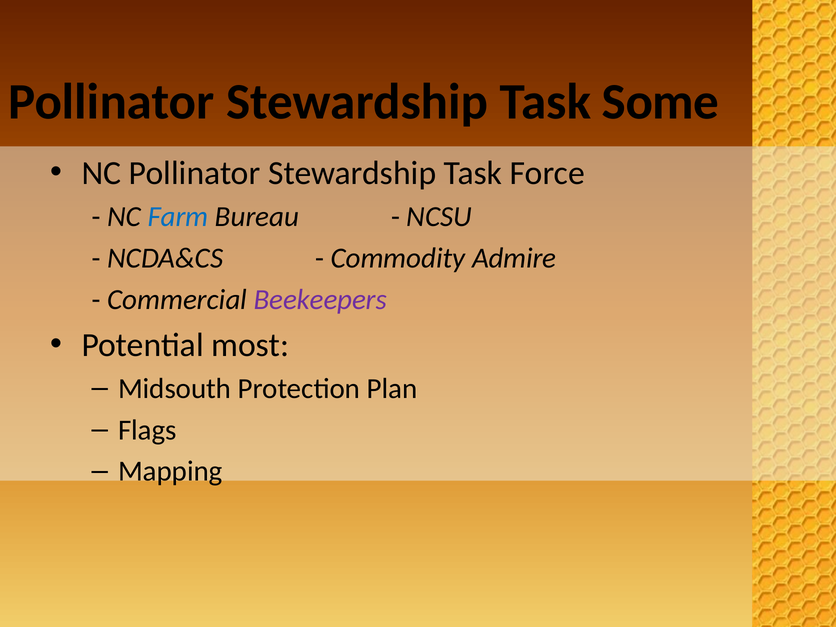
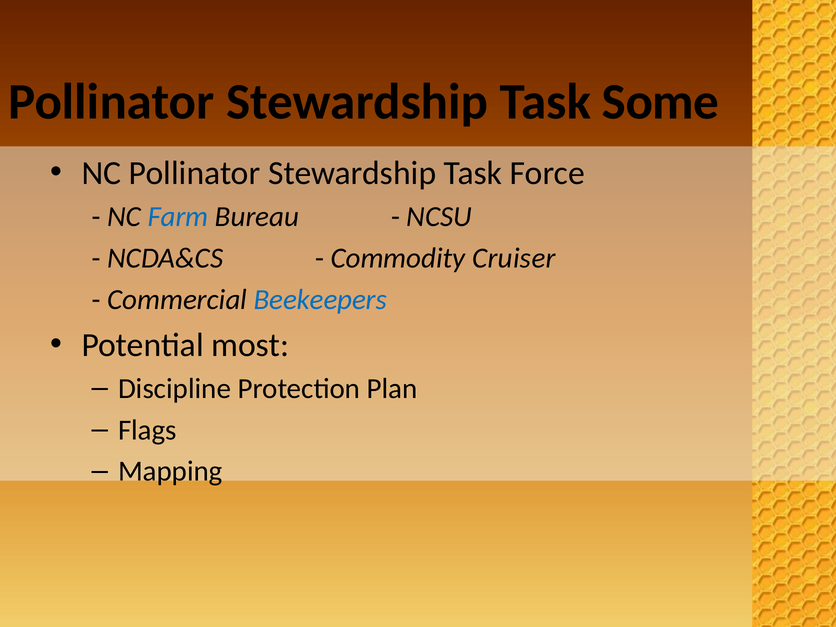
Admire: Admire -> Cruiser (514, 258)
Beekeepers colour: purple -> blue (320, 300)
Midsouth: Midsouth -> Discipline (175, 389)
